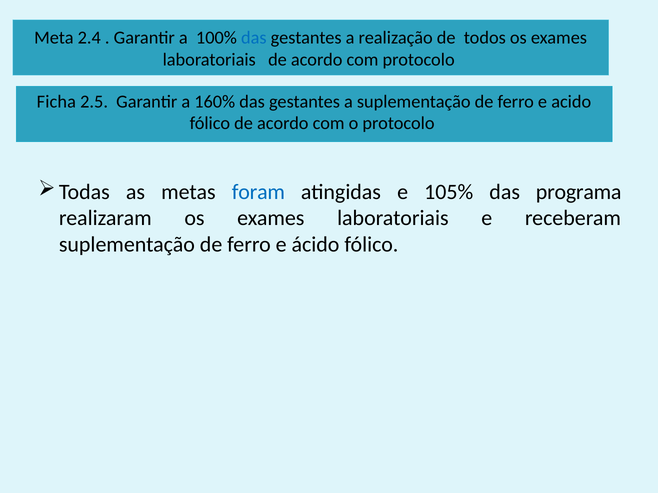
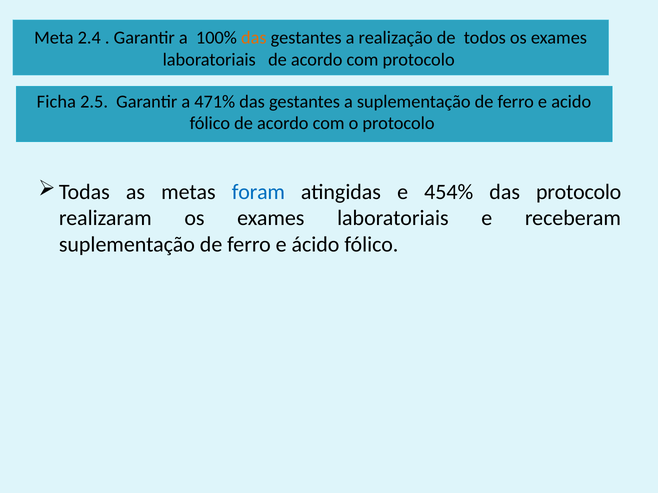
das colour: blue -> orange (254, 38)
160%: 160% -> 471% (215, 102)
105%: 105% -> 454% (449, 192)
das programa: programa -> protocolo (579, 192)
